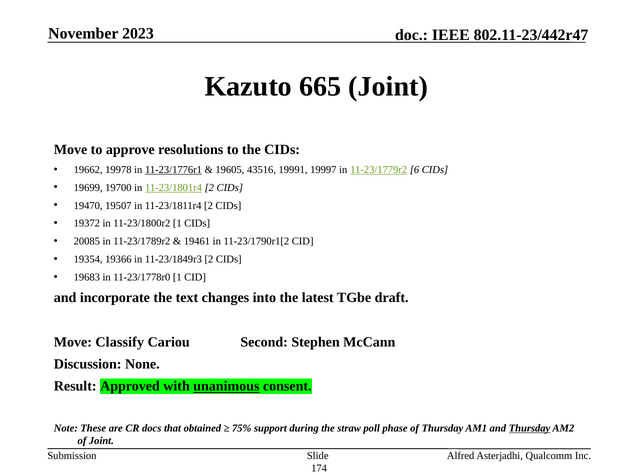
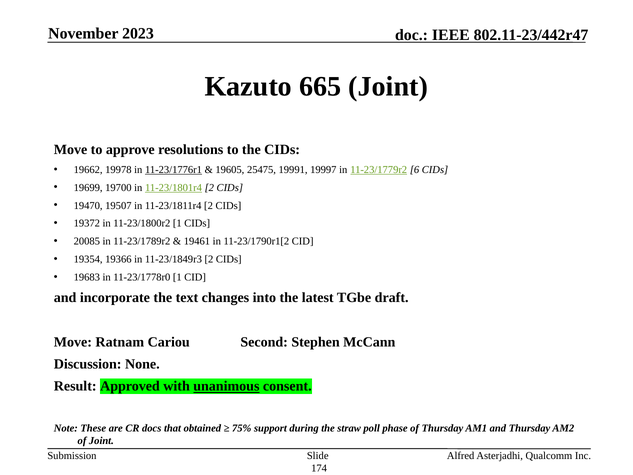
43516: 43516 -> 25475 (261, 170)
Classify: Classify -> Ratnam (120, 342)
Thursday underline: present -> none (530, 428)
